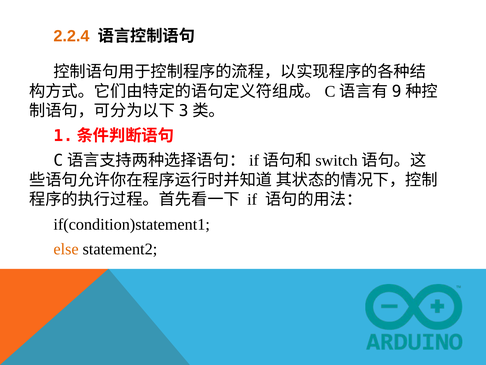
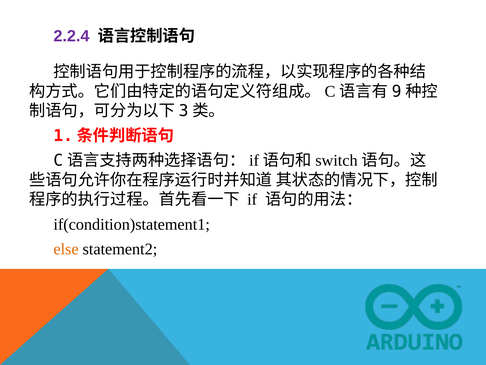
2.2.4 colour: orange -> purple (71, 36)
